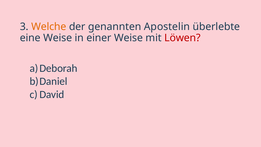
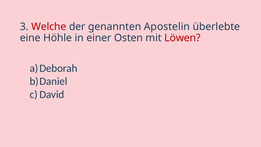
Welche colour: orange -> red (49, 27)
eine Weise: Weise -> Höhle (58, 38)
einer Weise: Weise -> Osten (128, 38)
